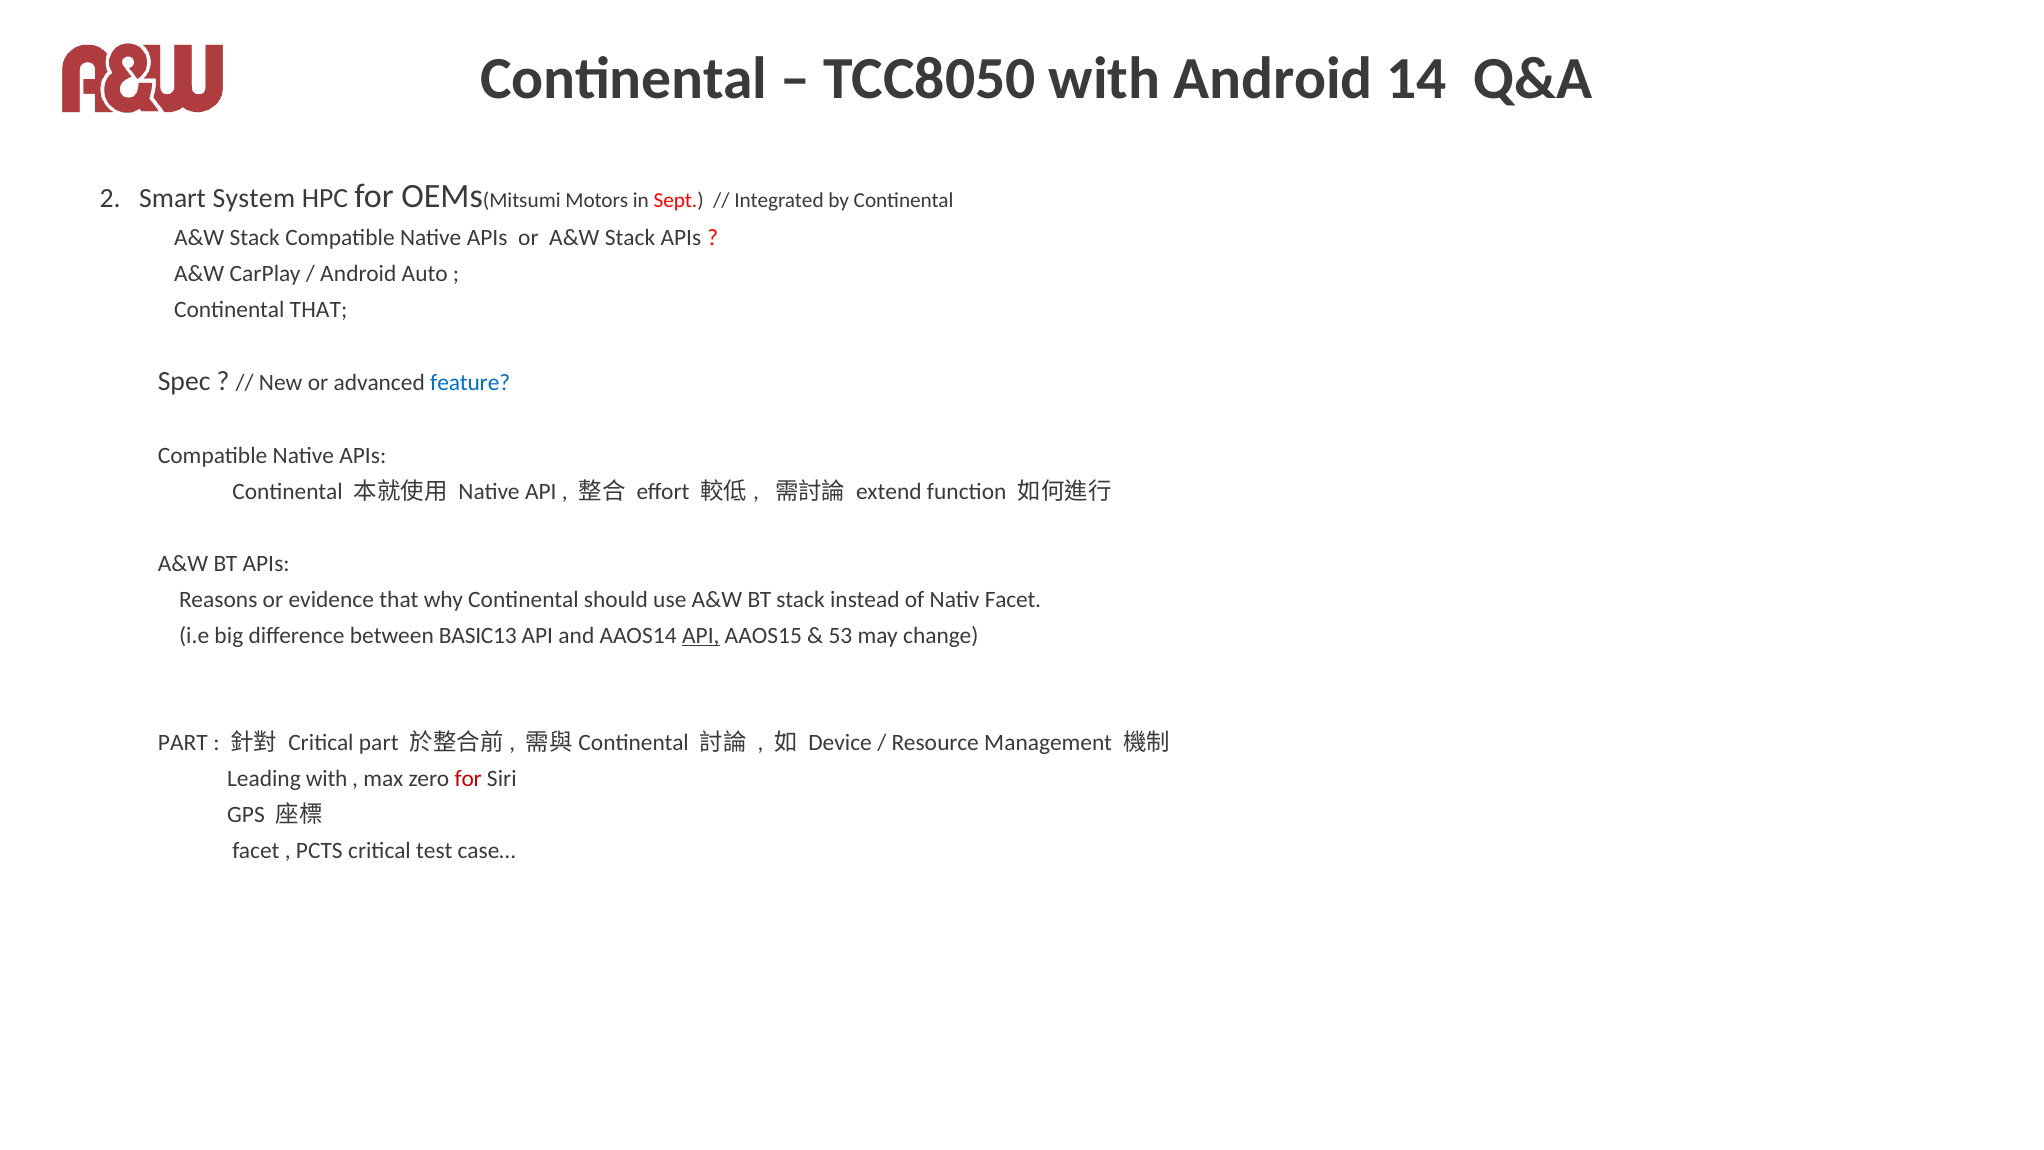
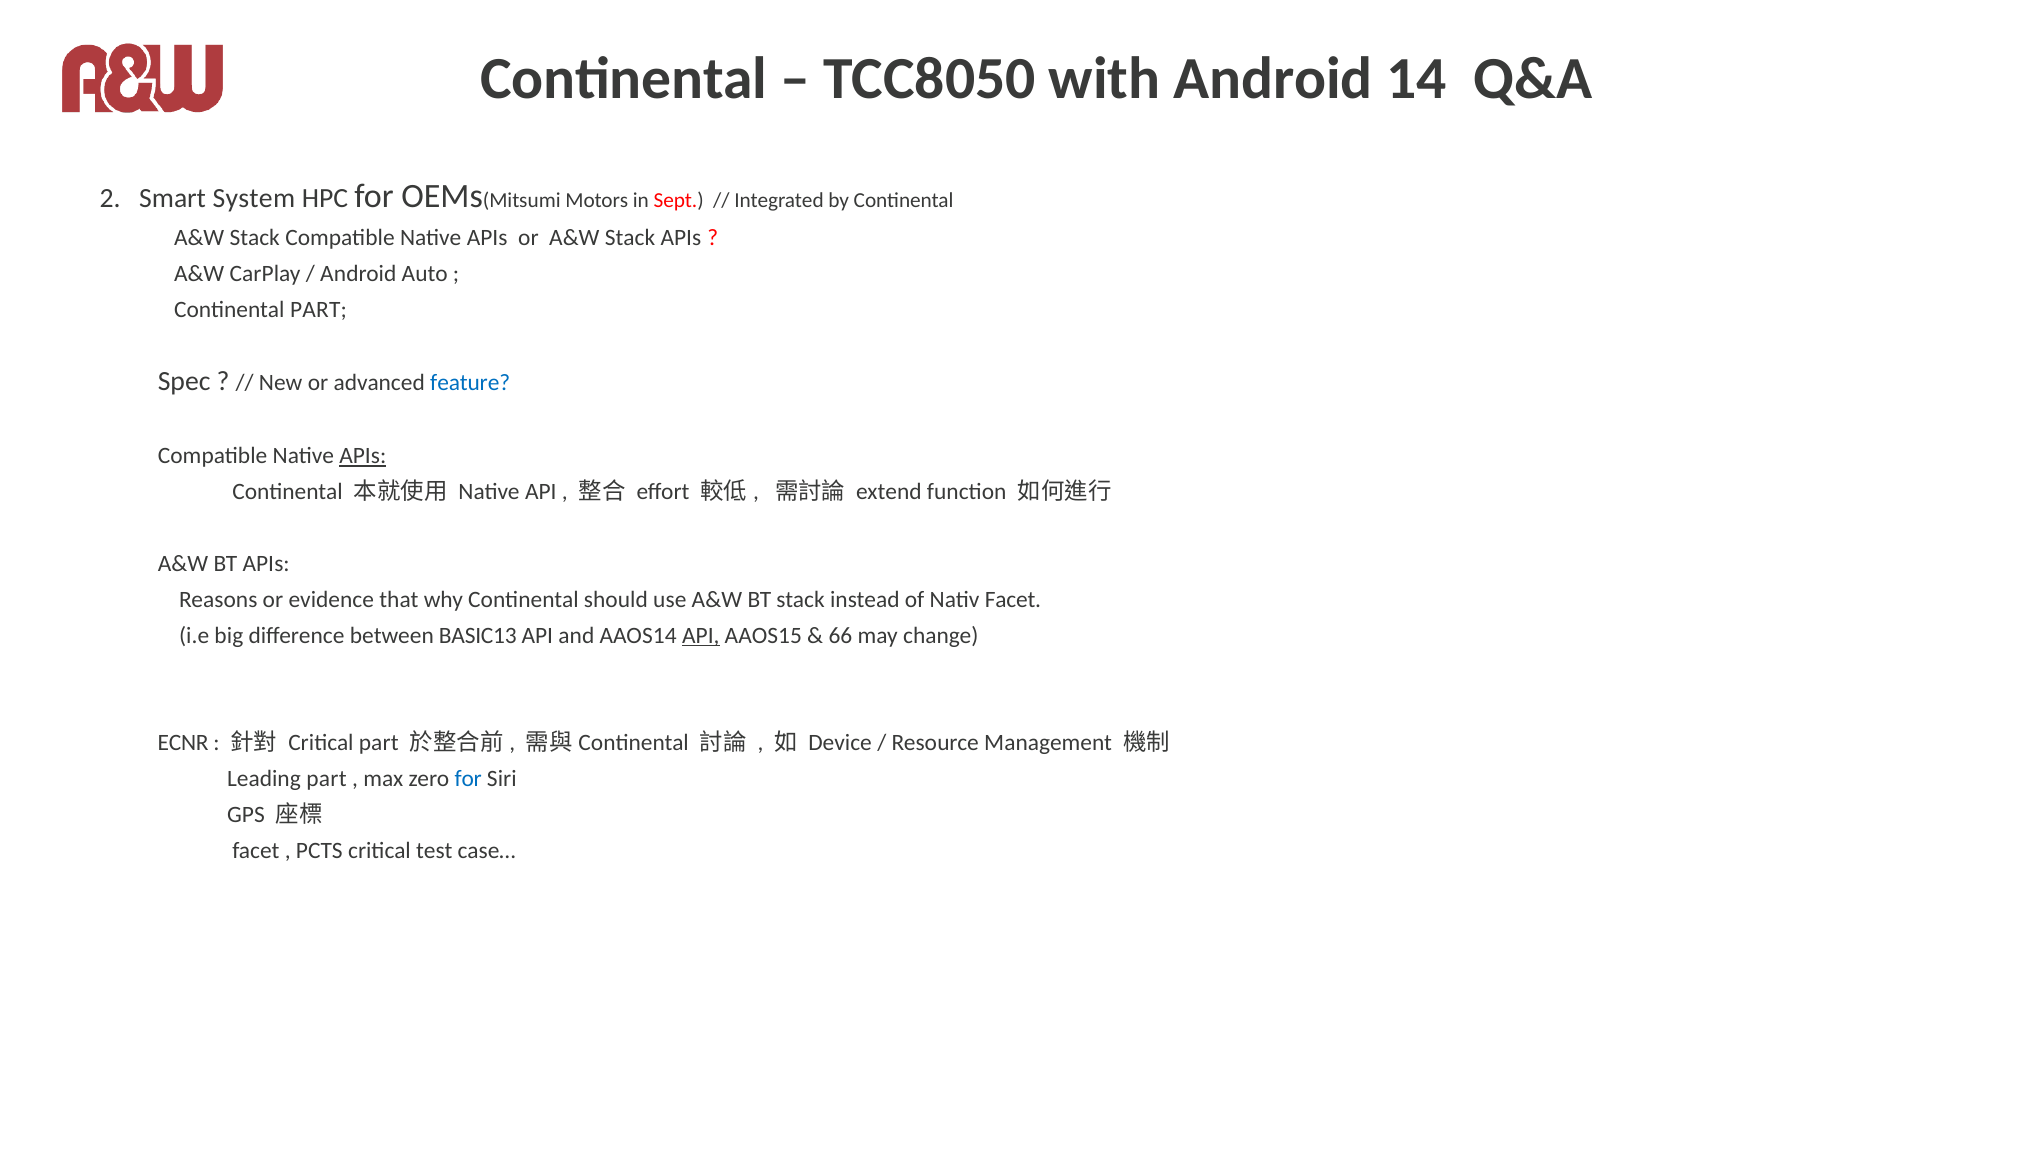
Continental THAT: THAT -> PART (319, 310)
APIs underline: none -> present (363, 456)
53: 53 -> 66 (840, 635)
PART: PART -> ECNR (183, 743)
Leading with: with -> part (326, 779)
for colour: red -> blue (468, 779)
